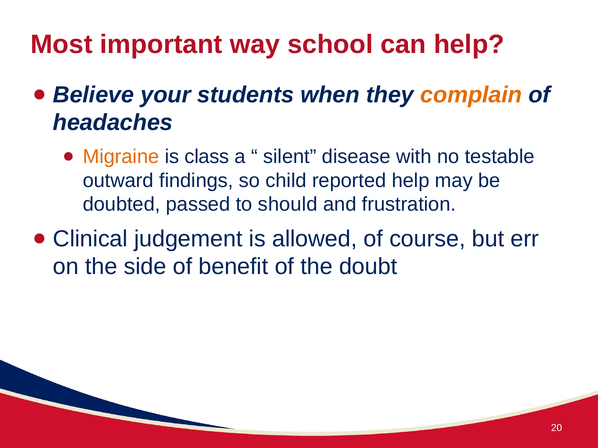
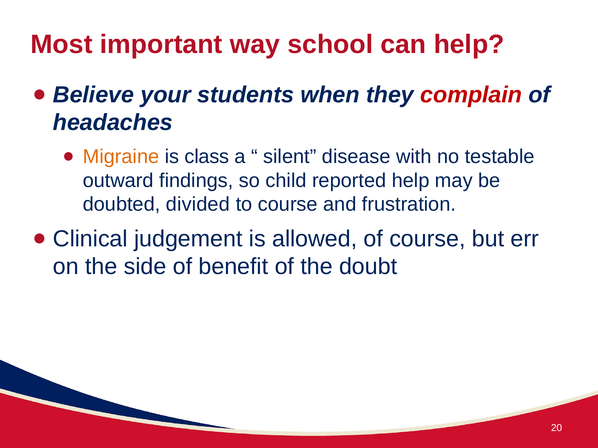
complain colour: orange -> red (471, 95)
passed: passed -> divided (198, 205)
to should: should -> course (288, 205)
